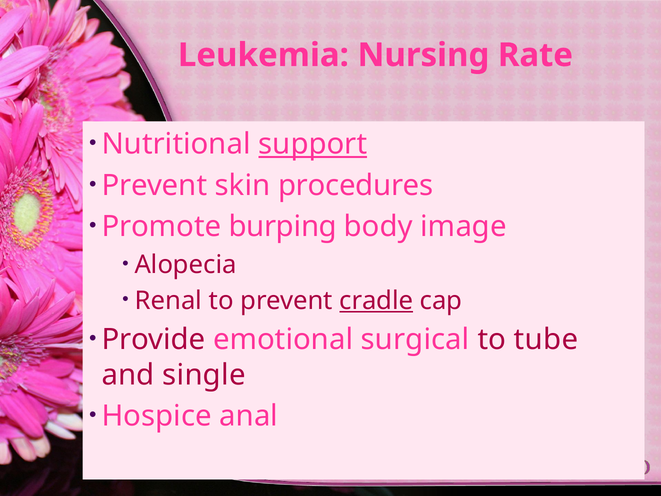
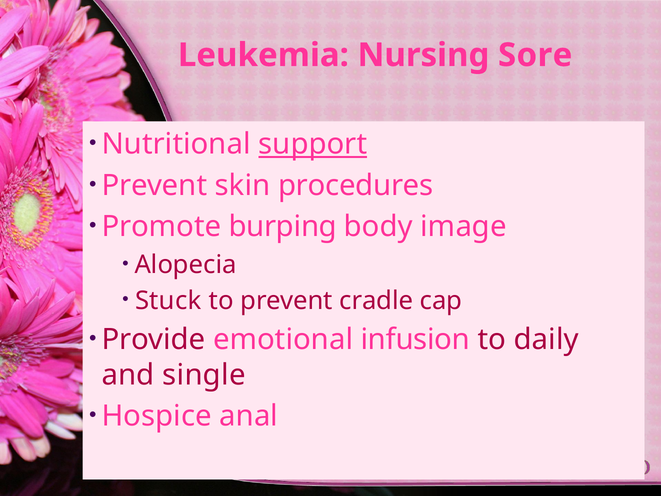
Rate: Rate -> Sore (535, 55)
Renal: Renal -> Stuck (168, 300)
cradle underline: present -> none (376, 300)
surgical: surgical -> infusion (415, 340)
tube: tube -> daily (546, 340)
